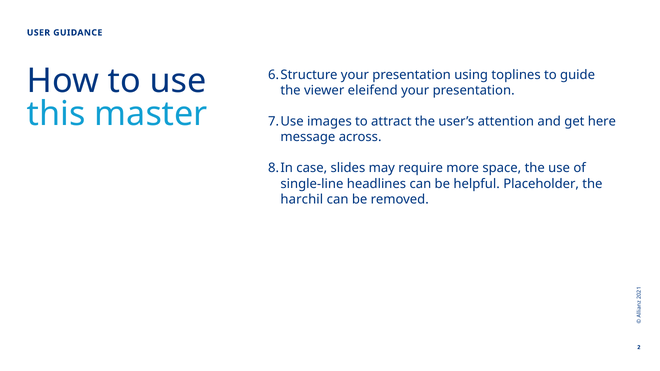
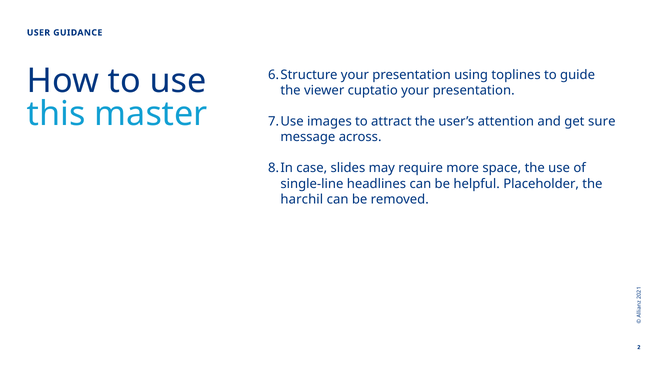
eleifend: eleifend -> cuptatio (373, 90)
here: here -> sure (602, 121)
